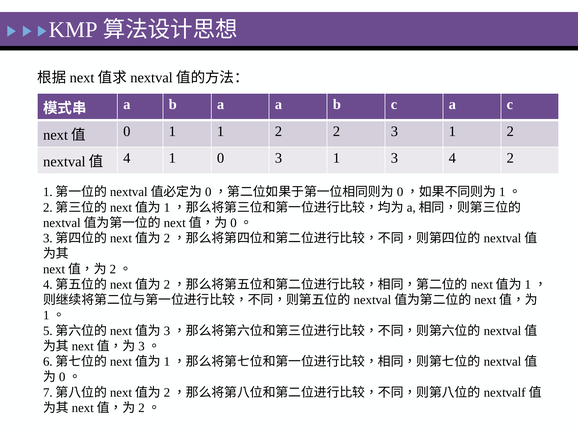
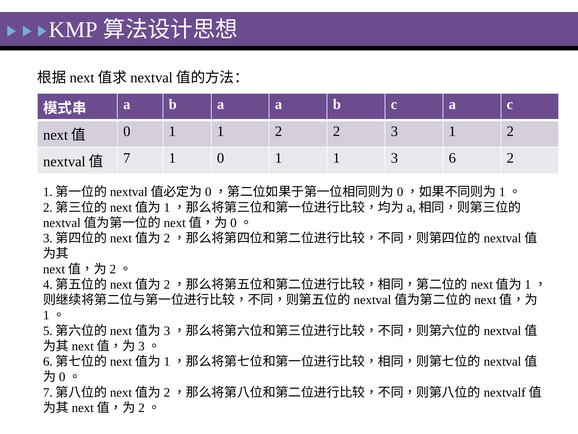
4: 4 -> 7 (127, 158)
1 0 3: 3 -> 1 (279, 158)
3 4: 4 -> 6 (452, 158)
